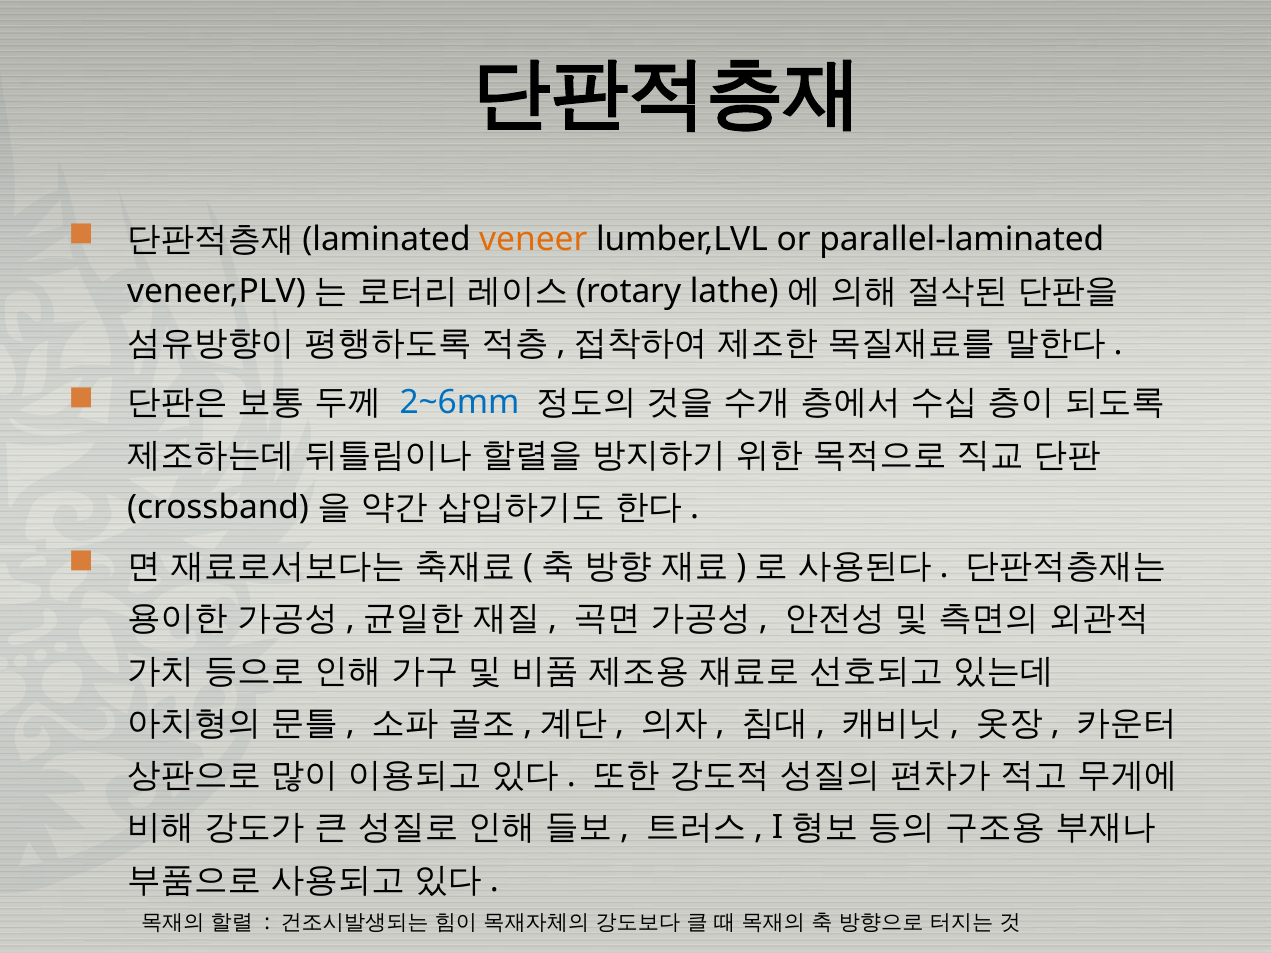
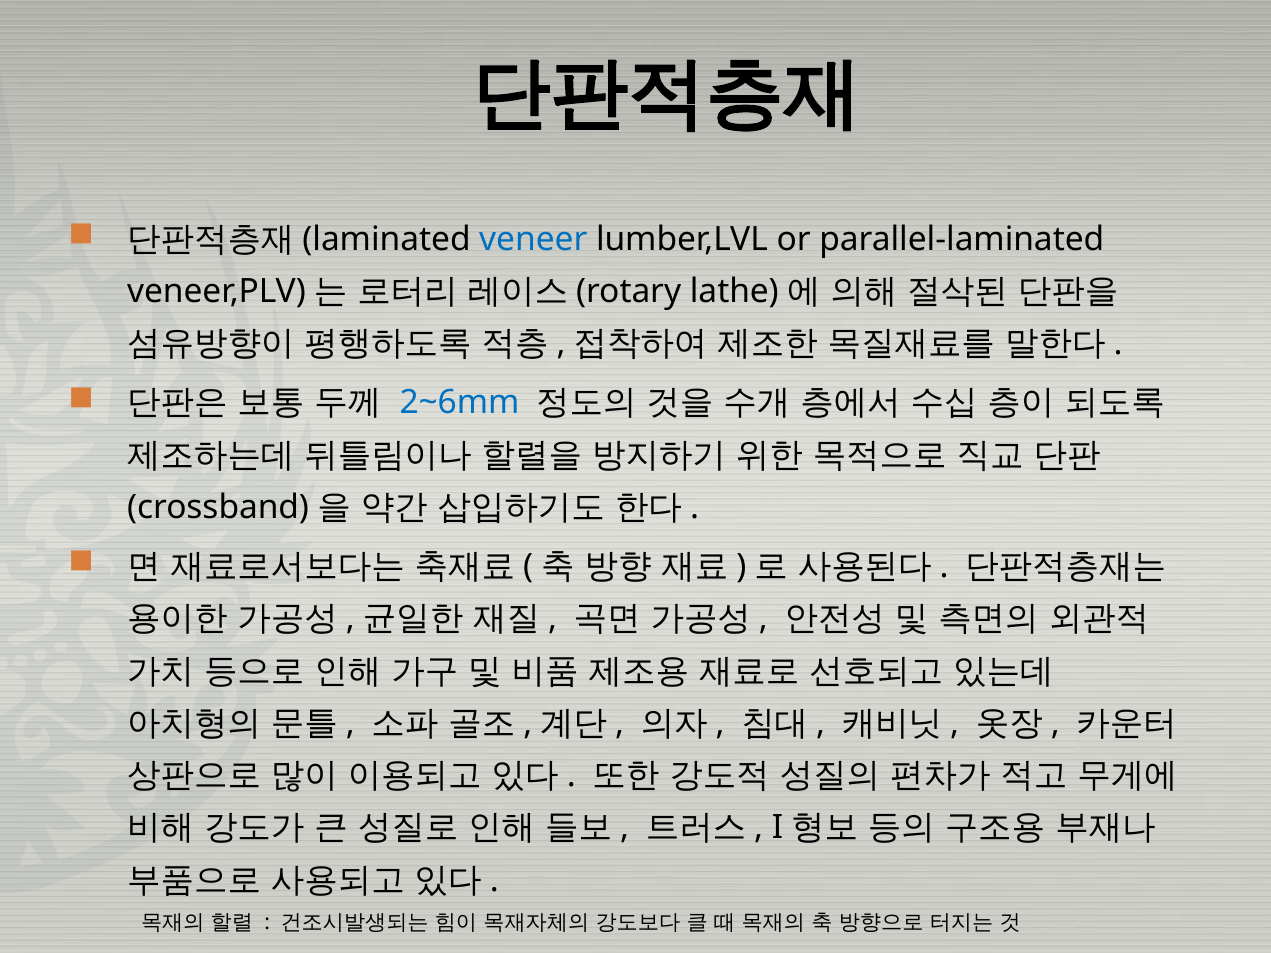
veneer colour: orange -> blue (533, 239)
